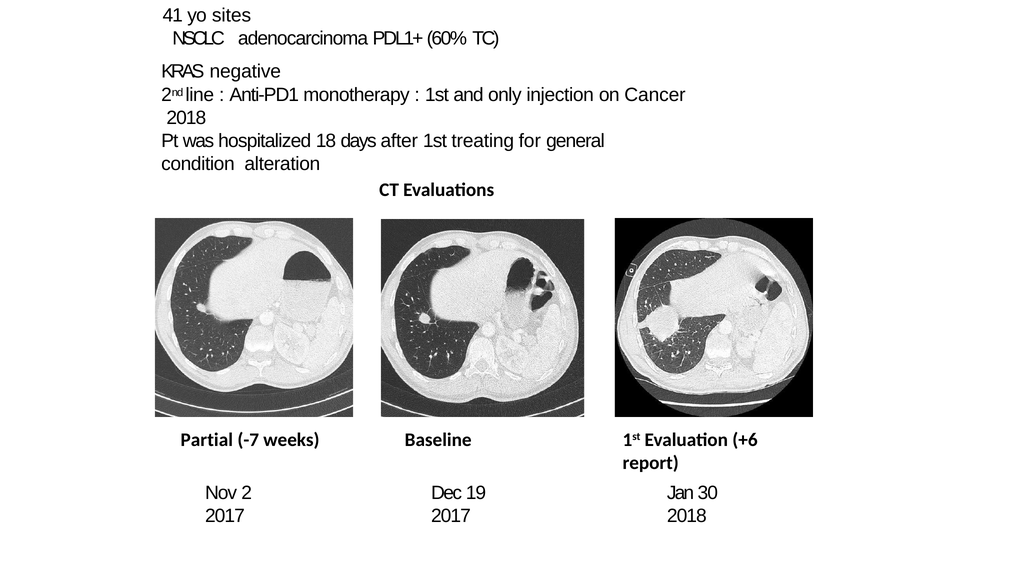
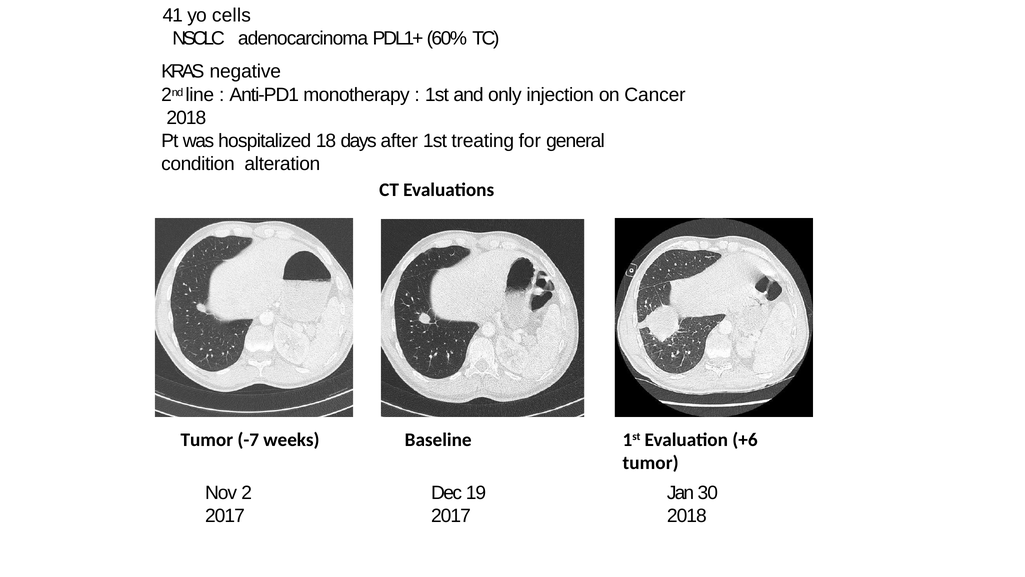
sites: sites -> cells (231, 15)
Partial: Partial -> Tumor (207, 439)
report: report -> tumor (651, 463)
